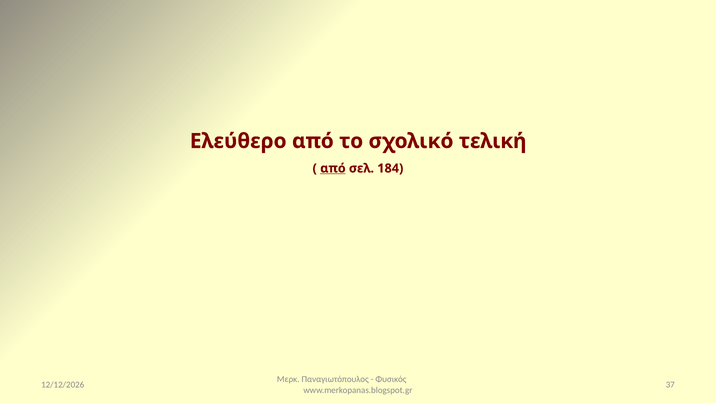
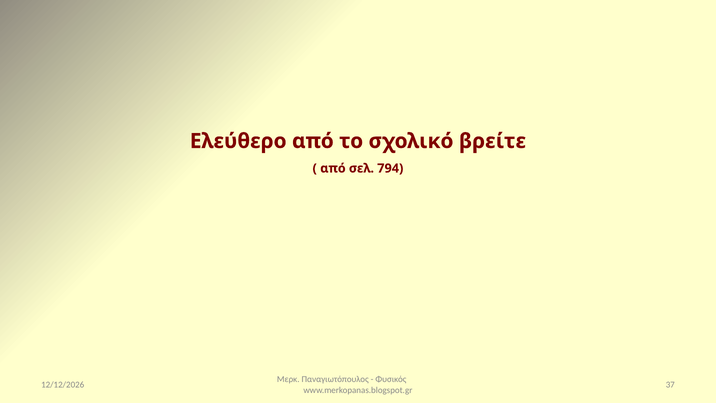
τελική: τελική -> βρείτε (492, 141)
από underline: present -> none (333, 168)
184: 184 -> 794 (390, 168)
